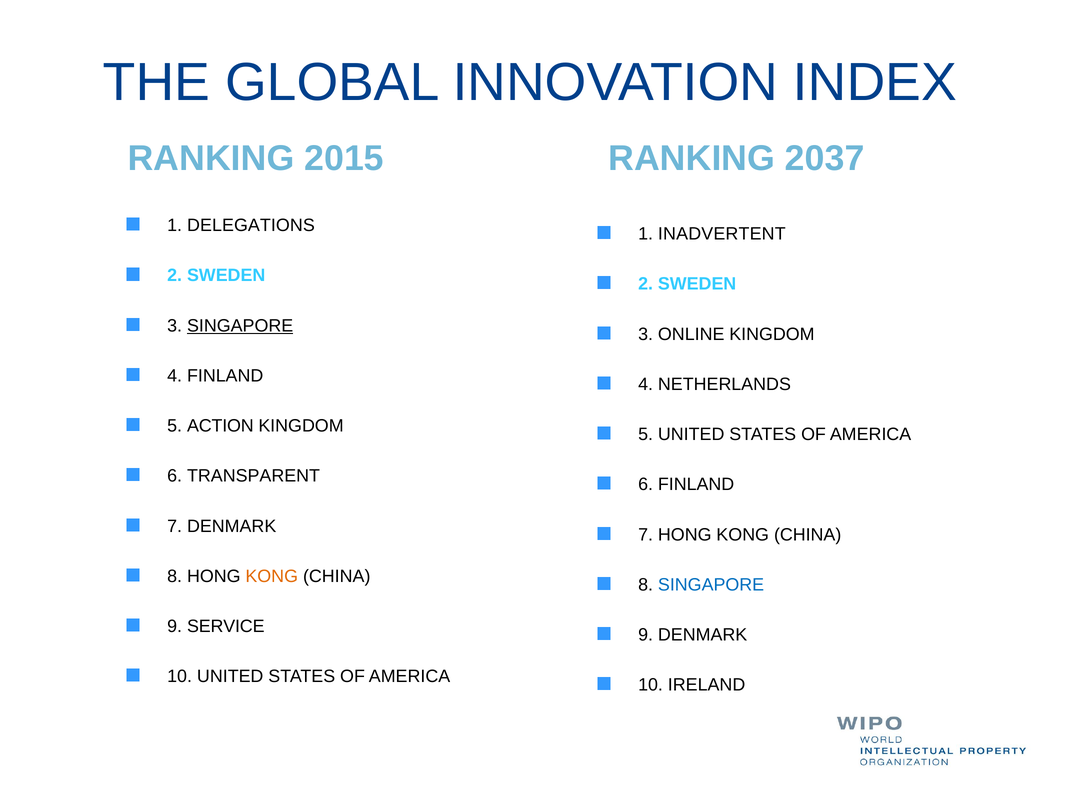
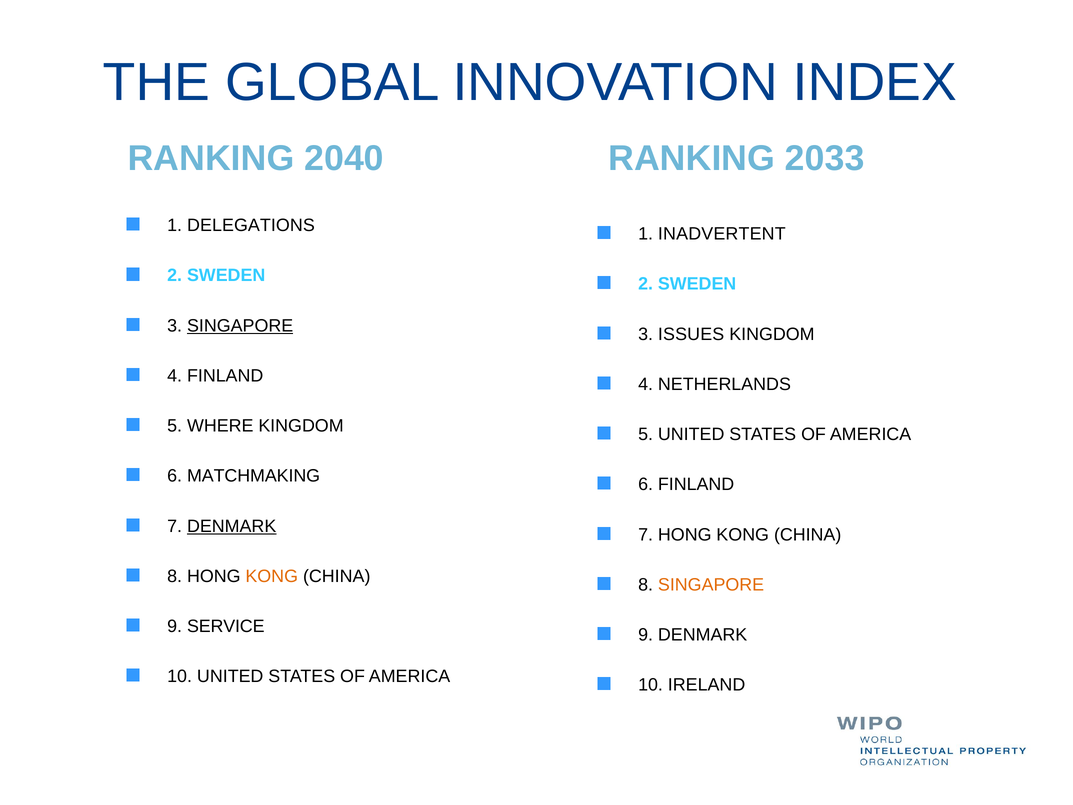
2015: 2015 -> 2040 (344, 158)
2037: 2037 -> 2033 (825, 158)
ONLINE: ONLINE -> ISSUES (691, 334)
ACTION: ACTION -> WHERE (220, 426)
TRANSPARENT: TRANSPARENT -> MATCHMAKING (254, 476)
DENMARK underline: none -> present (232, 526)
SINGAPORE colour: blue -> orange (711, 585)
